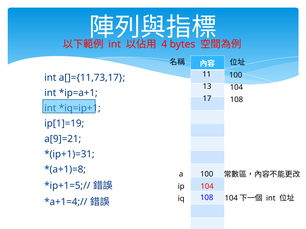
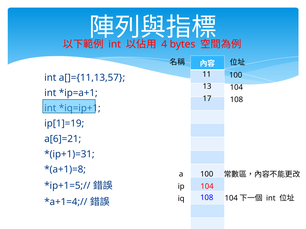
a[]={11,73,17: a[]={11,73,17 -> a[]={11,13,57 (92, 78)
a[9]=21: a[9]=21 -> a[6]=21 (63, 139)
